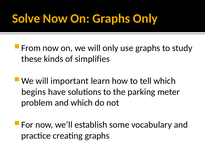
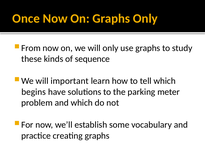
Solve: Solve -> Once (26, 18)
simplifies: simplifies -> sequence (92, 59)
